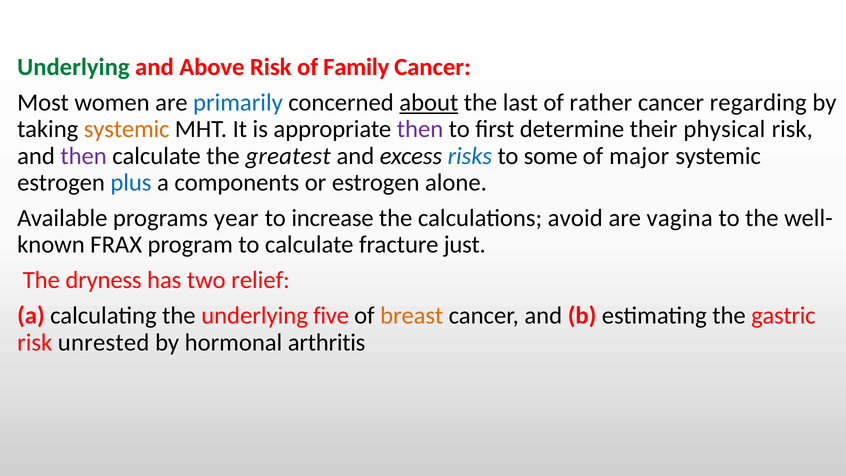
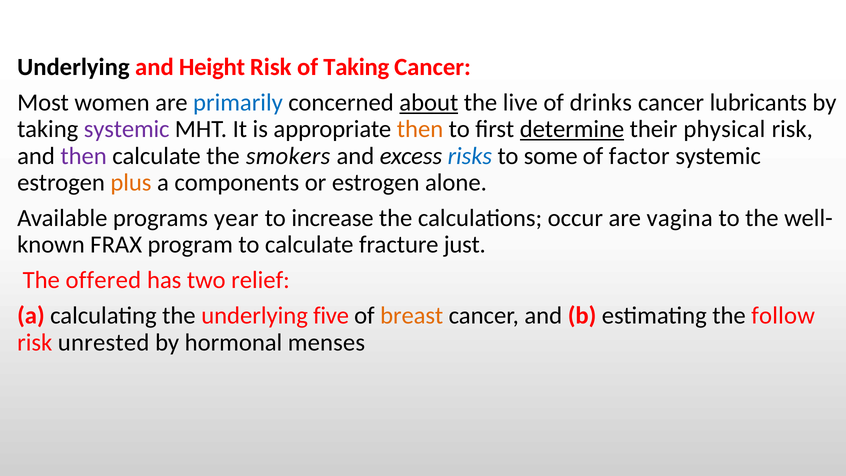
Underlying colour: green -> black (73, 67)
Above: Above -> Height (212, 67)
of Family: Family -> Taking (356, 67)
last: last -> live (520, 103)
rather: rather -> drinks (601, 103)
regarding: regarding -> lubricants (758, 103)
systemic colour: orange -> purple (127, 129)
then colour: purple -> orange (420, 129)
determine underline: none -> present (572, 129)
greatest: greatest -> smokers (288, 156)
major: major -> factor (639, 156)
plus colour: blue -> orange (131, 183)
avoid: avoid -> occur (575, 218)
dryness: dryness -> offered (103, 280)
gastric: gastric -> follow (783, 316)
arthritis: arthritis -> menses (326, 342)
